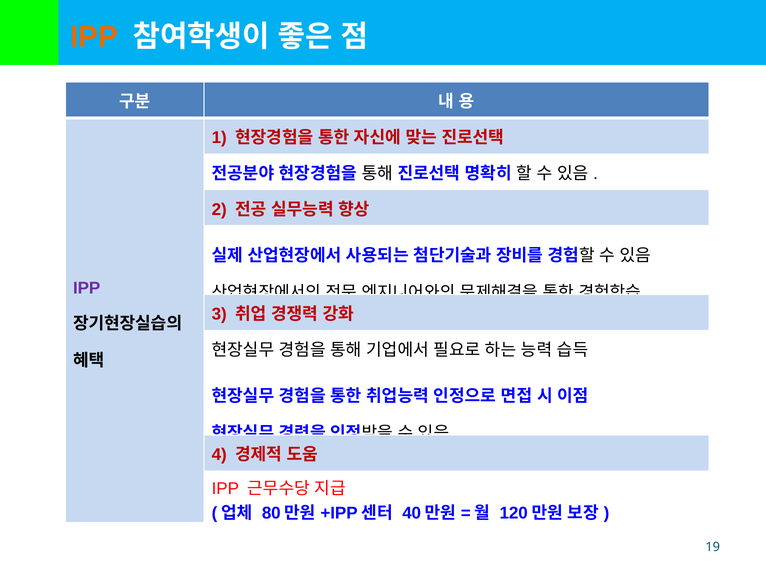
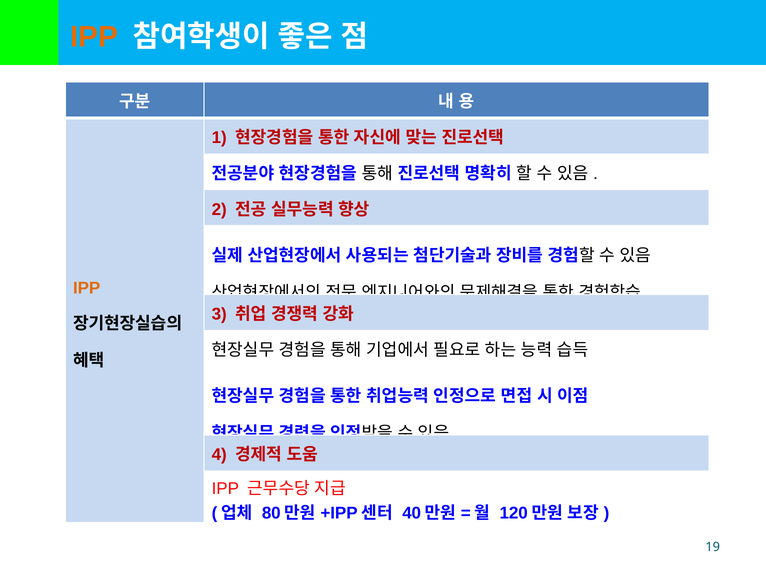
IPP colour: purple -> orange (87, 289)
